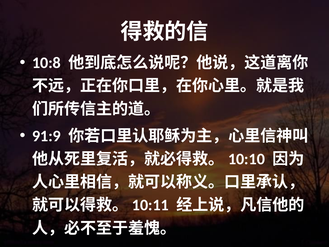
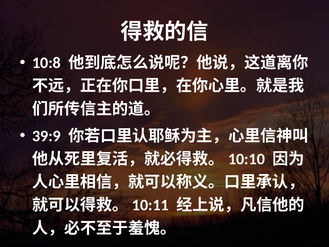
91:9: 91:9 -> 39:9 (46, 136)
